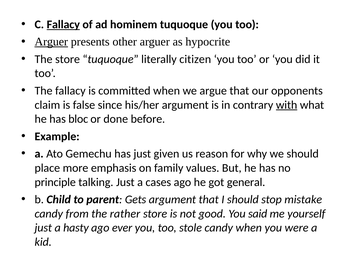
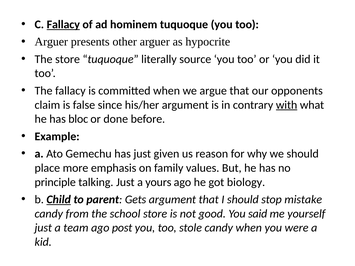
Arguer underline: present -> none (51, 42)
citizen: citizen -> source (195, 59)
cases: cases -> yours (158, 182)
general: general -> biology (246, 182)
Child underline: none -> present (59, 200)
rather: rather -> school (125, 214)
hasty: hasty -> team (76, 228)
ever: ever -> post (122, 228)
